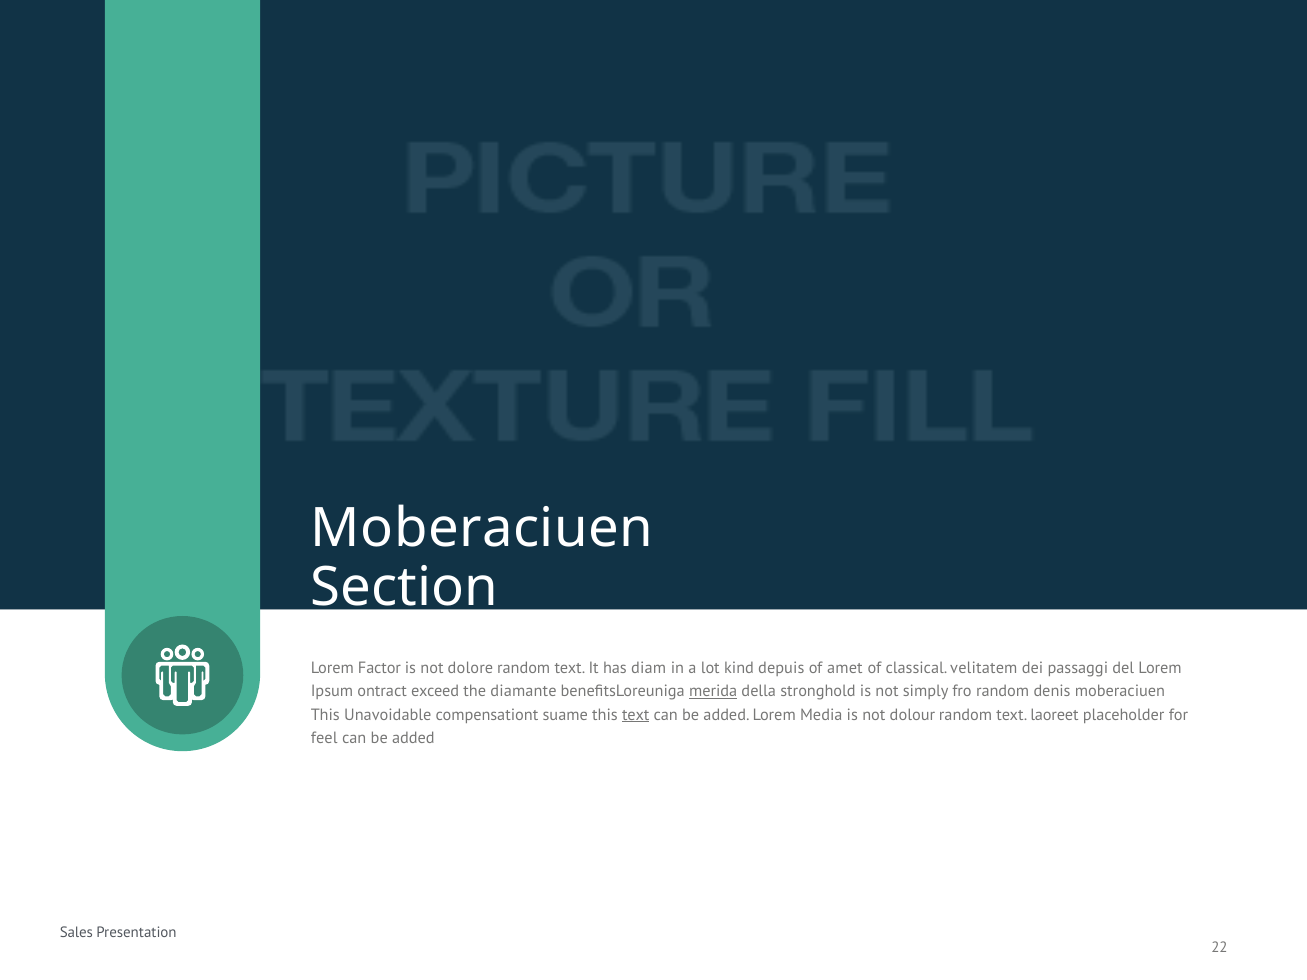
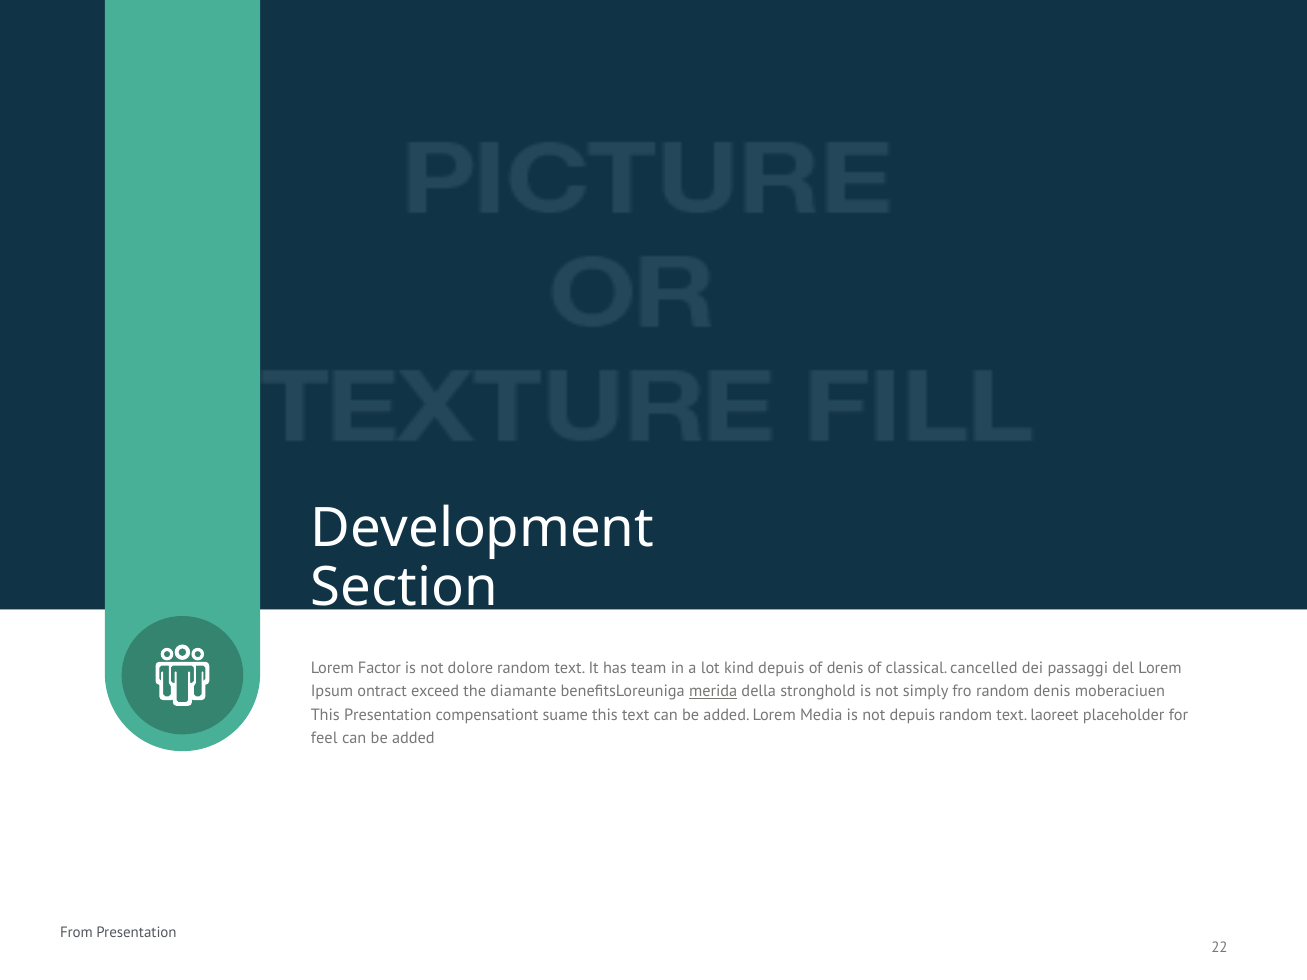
Moberaciuen: Moberaciuen -> Development (482, 529)
diam: diam -> team (649, 668)
of amet: amet -> denis (845, 668)
velitatem: velitatem -> cancelled (984, 668)
This Unavoidable: Unavoidable -> Presentation (388, 715)
text underline: present -> none (636, 715)
not dolour: dolour -> depuis (913, 715)
Sales: Sales -> From (76, 933)
